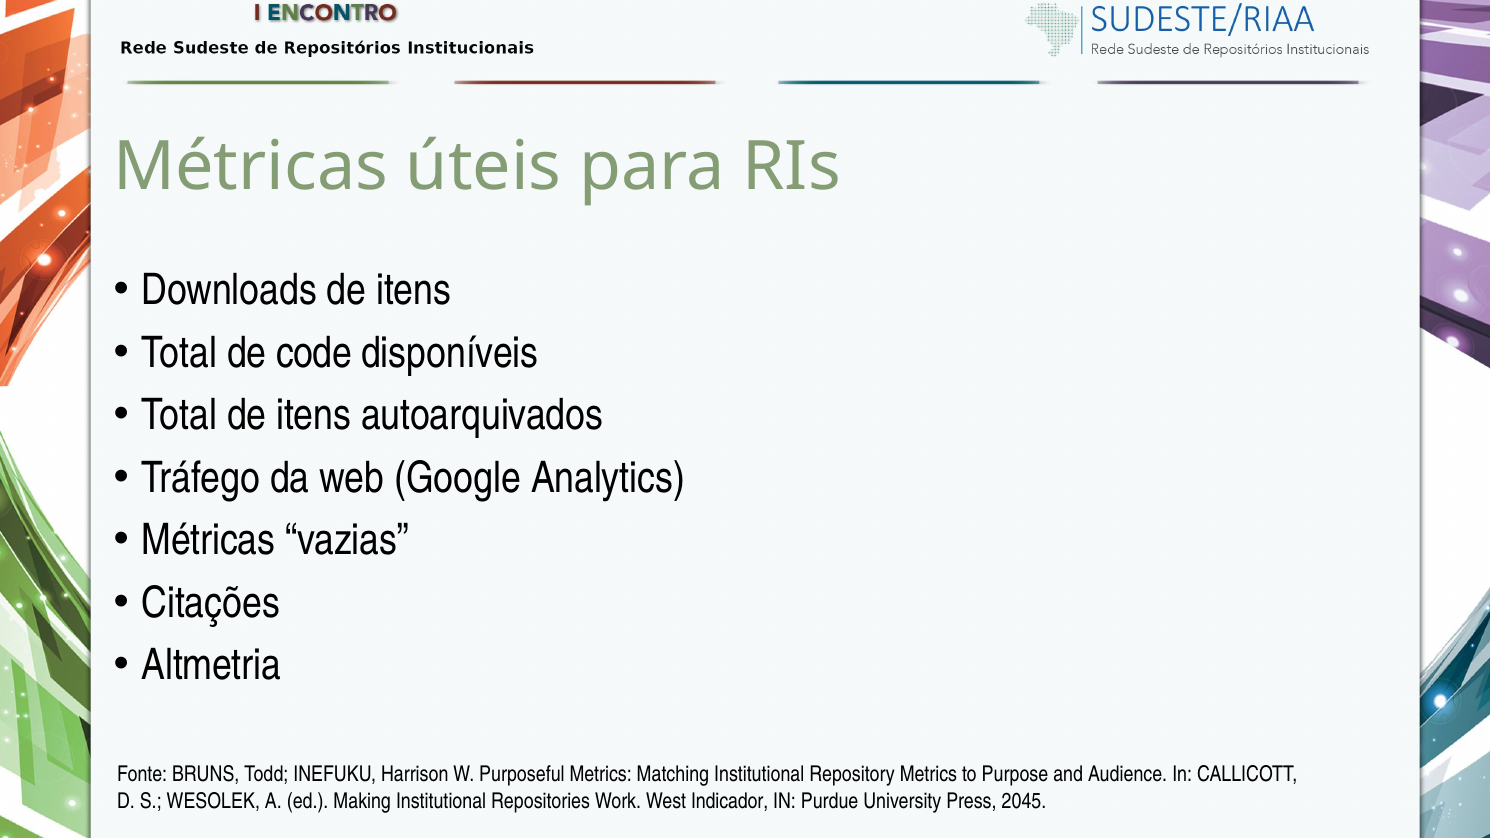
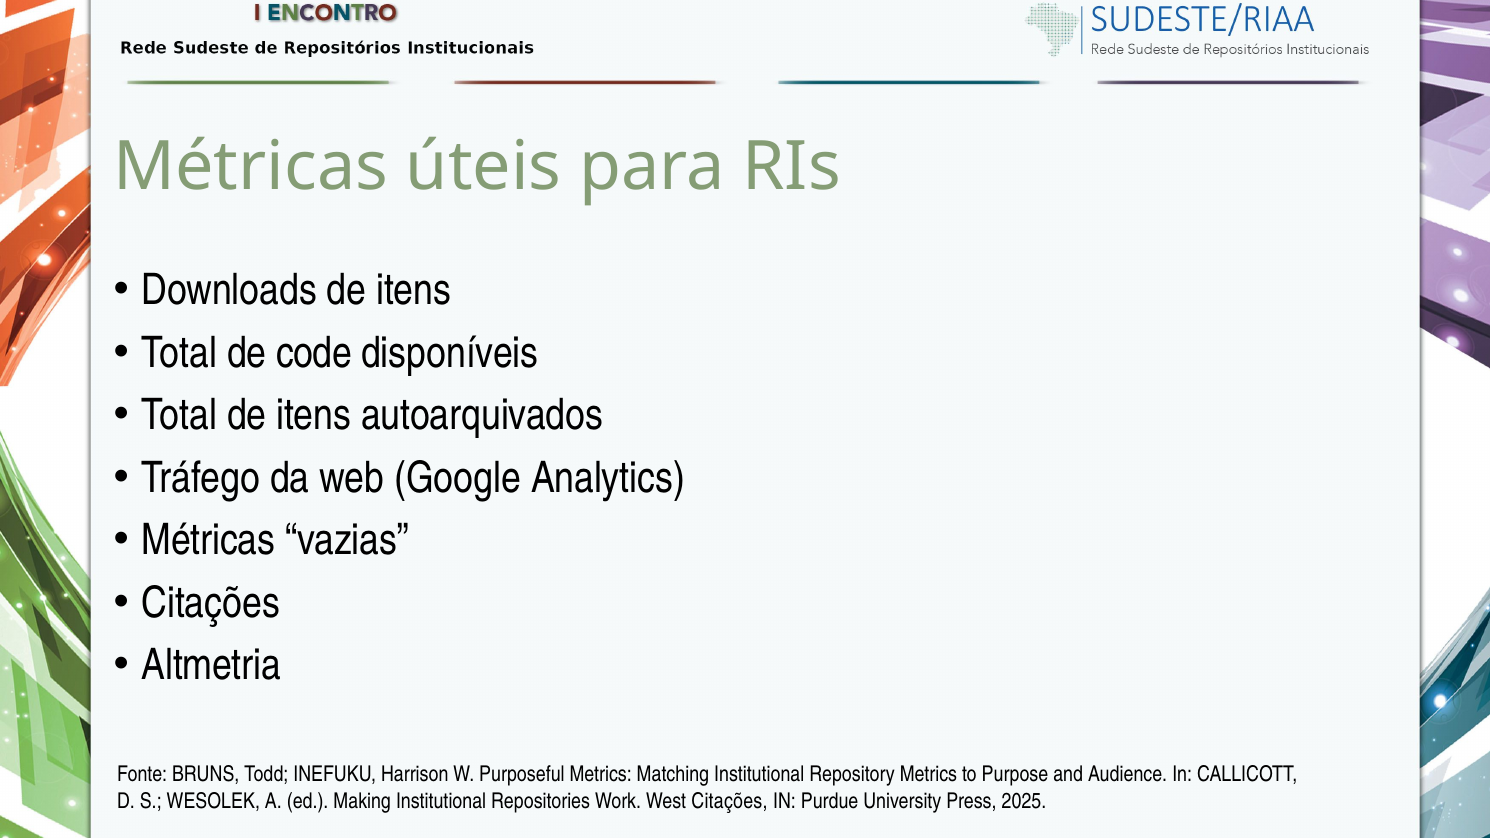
West Indicador: Indicador -> Citações (730, 801)
2045: 2045 -> 2025 (1024, 801)
